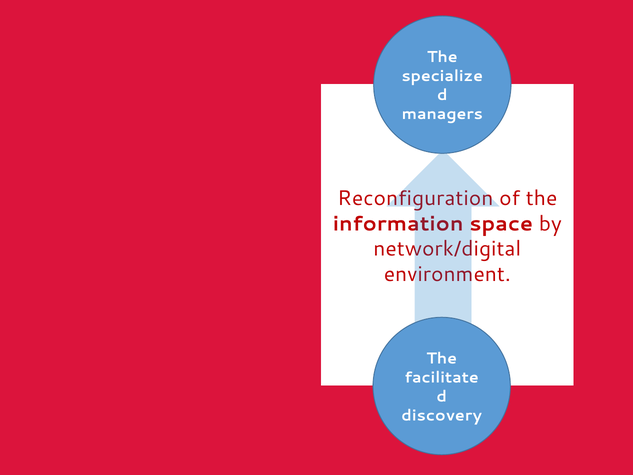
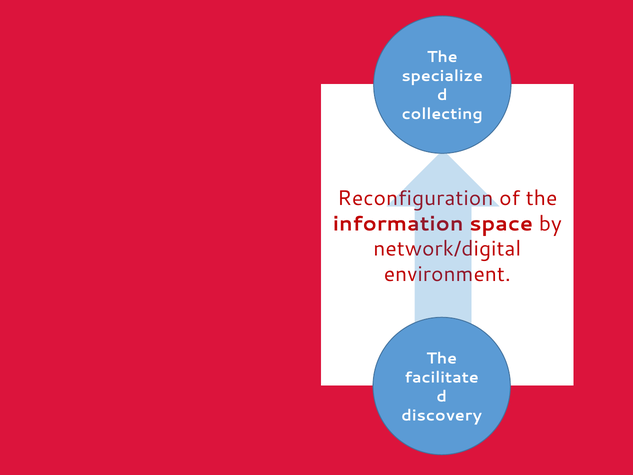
managers: managers -> collecting (442, 114)
